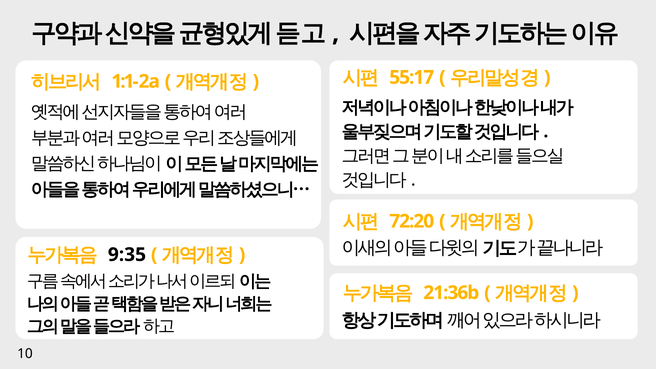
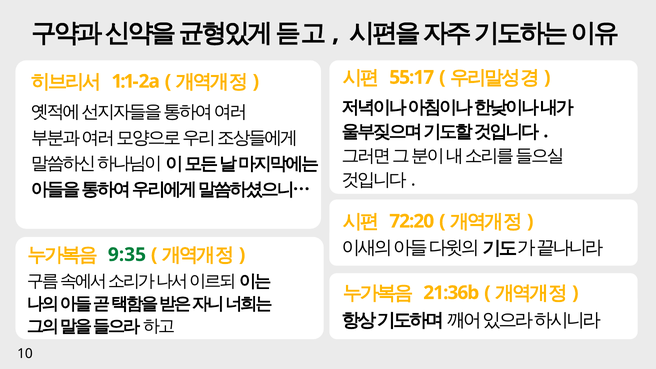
9:35 colour: black -> green (127, 255)
